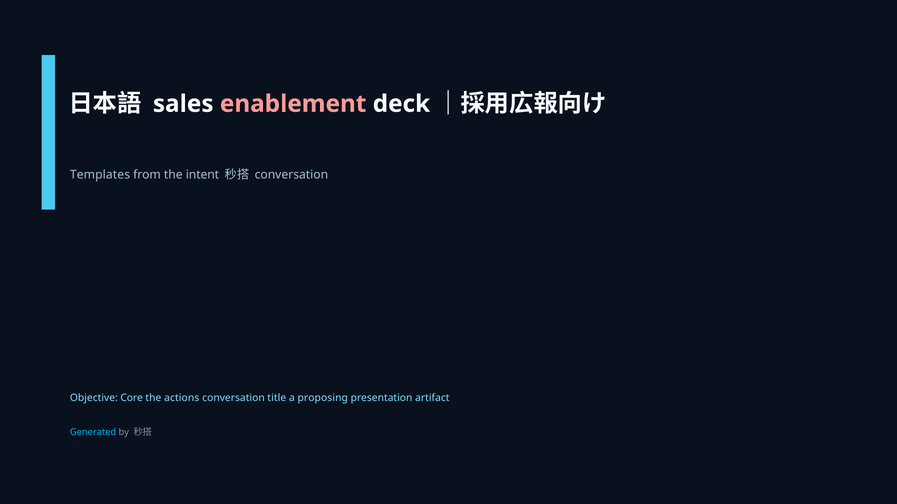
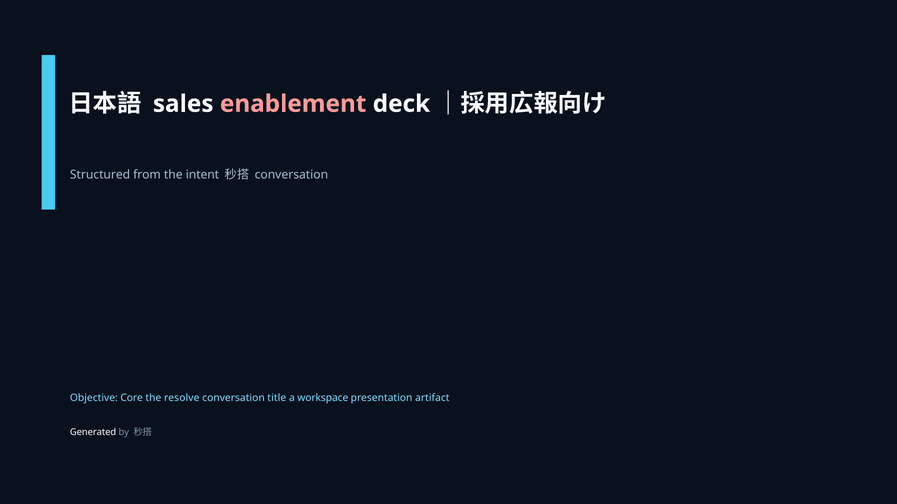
Templates: Templates -> Structured (100, 175)
actions: actions -> resolve (182, 398)
proposing: proposing -> workspace (323, 398)
Generated colour: light blue -> white (93, 433)
